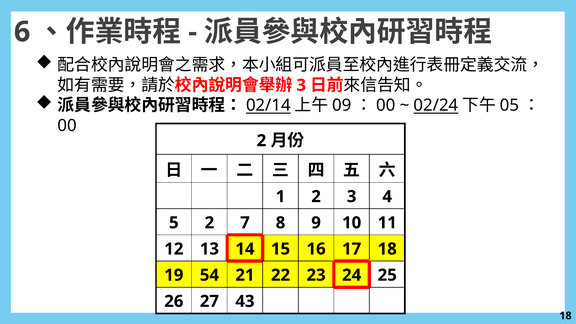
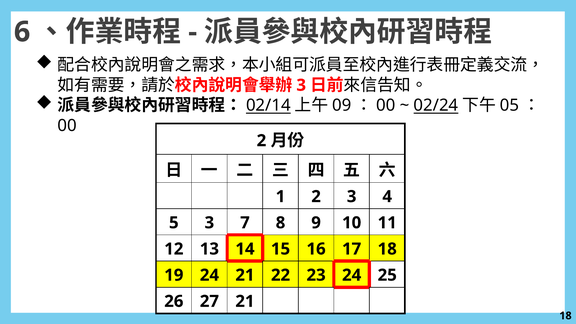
5 2: 2 -> 3 (209, 223)
19 54: 54 -> 24 (209, 275)
27 43: 43 -> 21 (245, 301)
